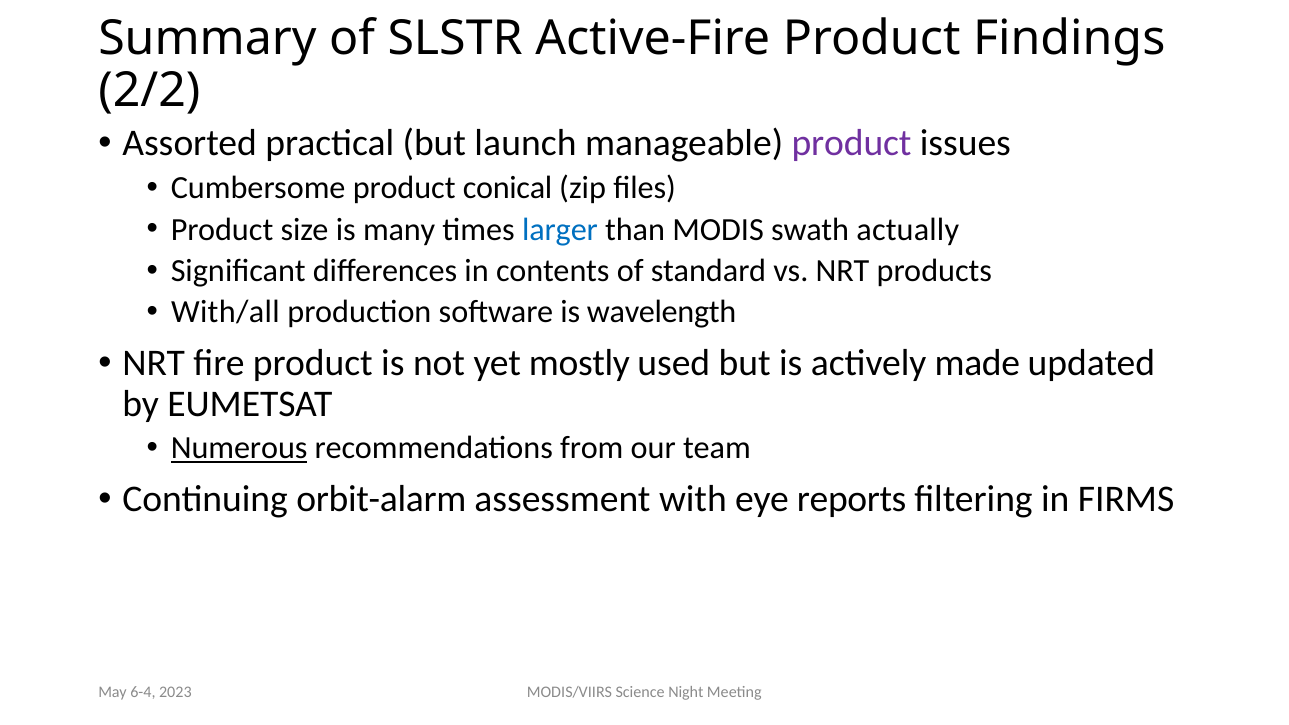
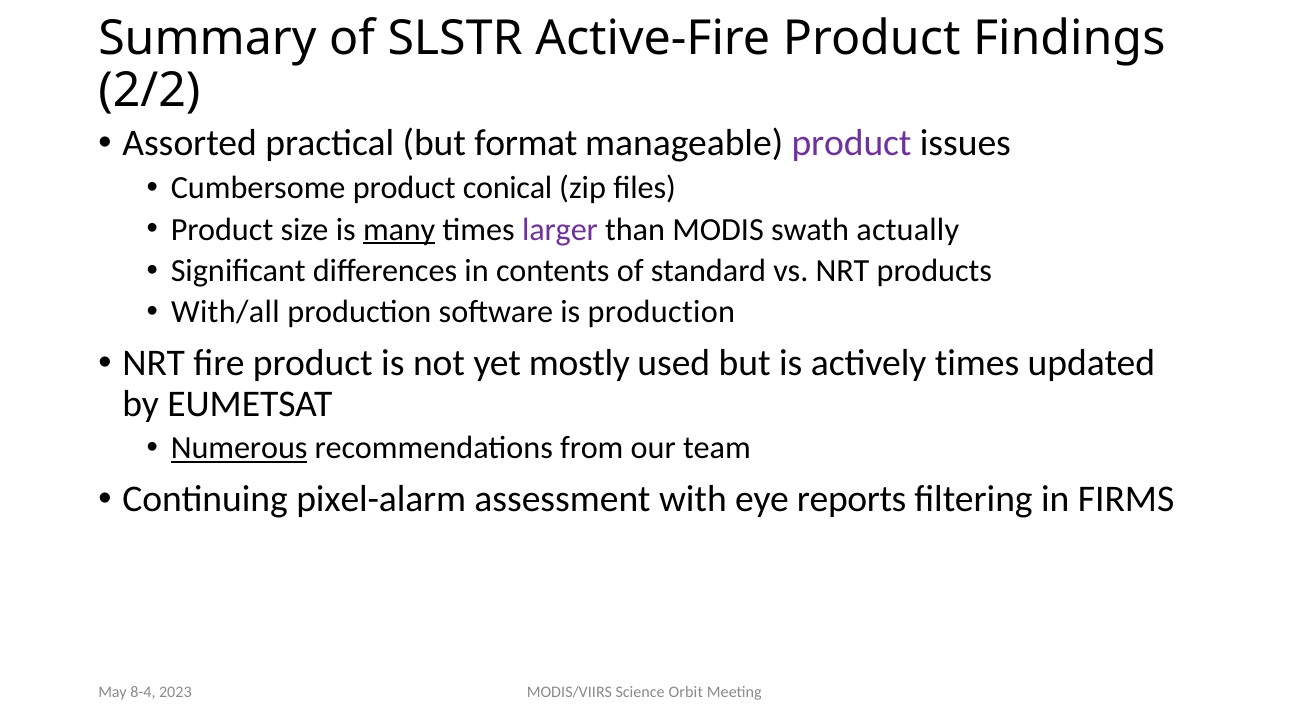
launch: launch -> format (526, 143)
many underline: none -> present (399, 229)
larger colour: blue -> purple (560, 229)
is wavelength: wavelength -> production (661, 312)
actively made: made -> times (977, 363)
orbit-alarm: orbit-alarm -> pixel-alarm (381, 499)
Night: Night -> Orbit (686, 692)
6-4: 6-4 -> 8-4 (143, 692)
